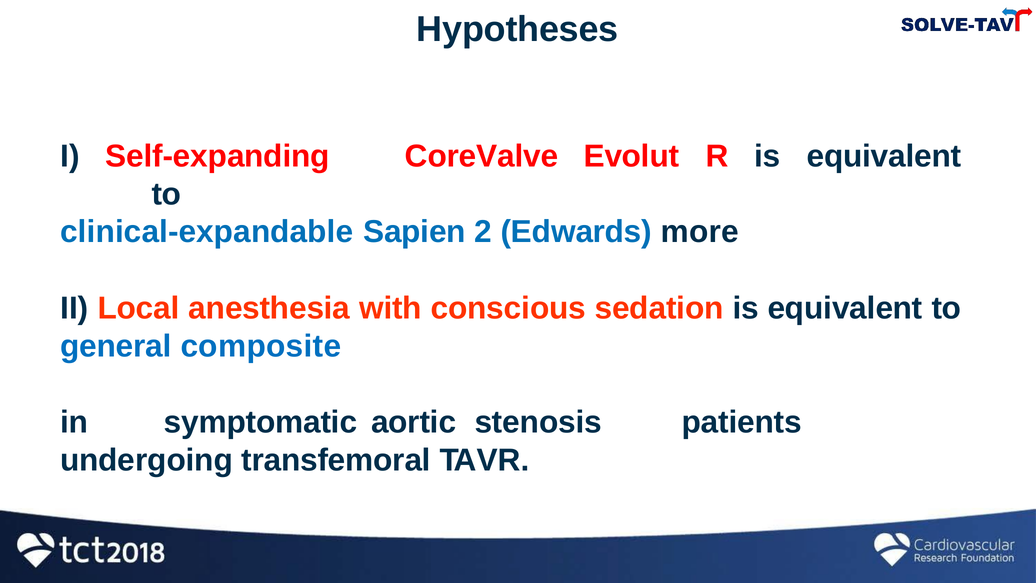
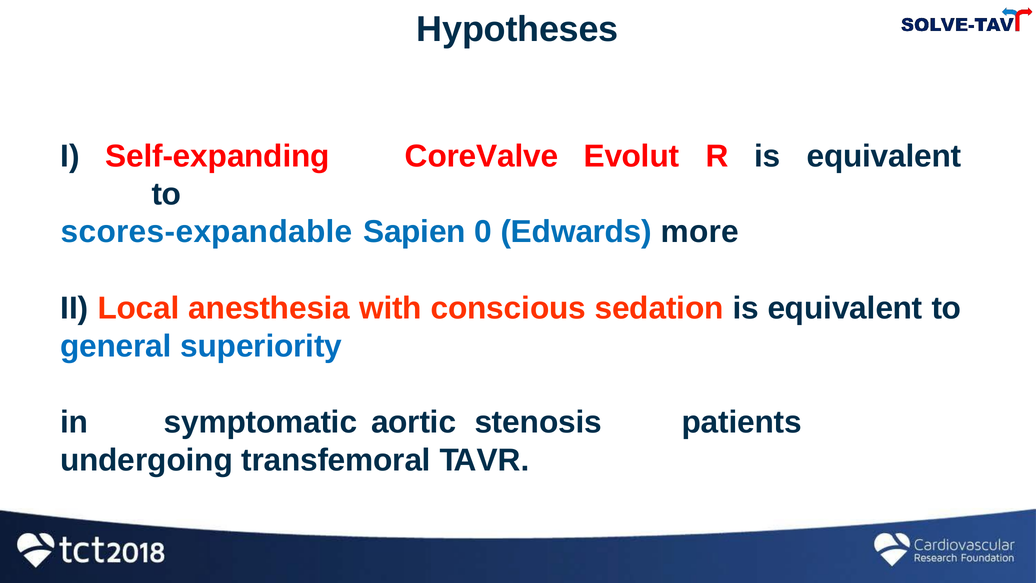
clinical-expandable: clinical-expandable -> scores-expandable (207, 232)
2: 2 -> 0 (483, 232)
composite: composite -> superiority (261, 346)
